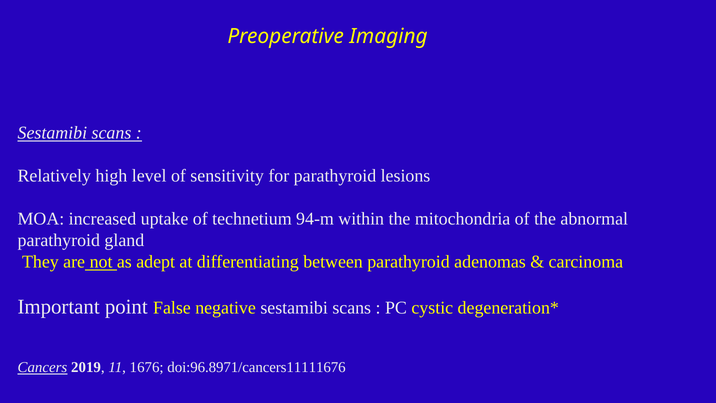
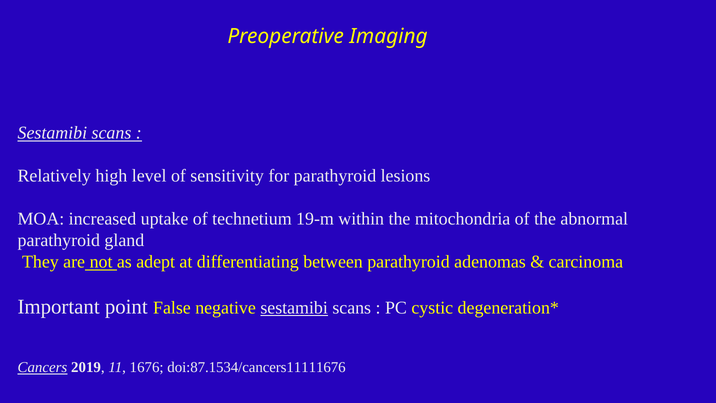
94-m: 94-m -> 19-m (315, 219)
sestamibi underline: none -> present (294, 308)
doi:96.8971/cancers11111676: doi:96.8971/cancers11111676 -> doi:87.1534/cancers11111676 (257, 367)
